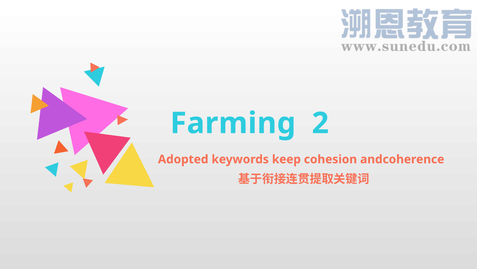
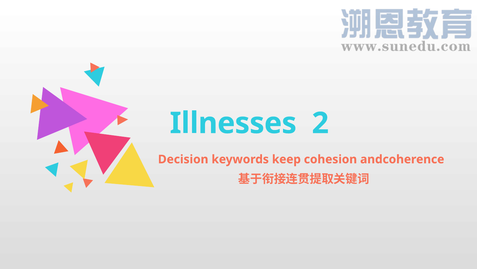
Farming: Farming -> Illnesses (233, 123)
Adopted: Adopted -> Decision (183, 159)
